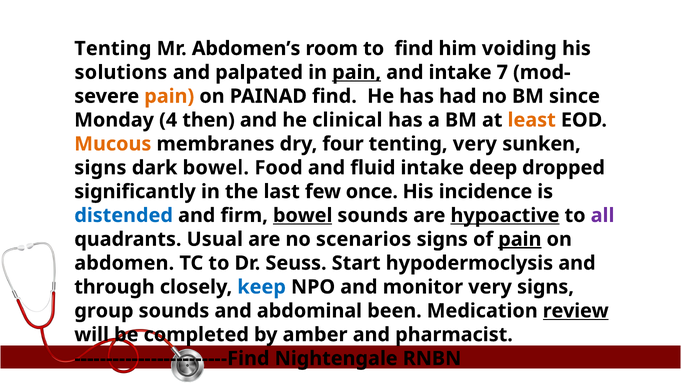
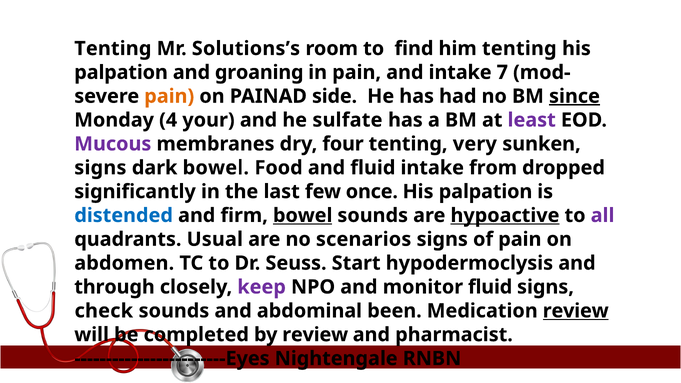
Abdomen’s: Abdomen’s -> Solutions’s (246, 49)
him voiding: voiding -> tenting (519, 49)
solutions: solutions -> palpation (121, 72)
palpated: palpated -> groaning (259, 72)
pain underline: present -> none (357, 72)
PAINAD find: find -> side (335, 96)
since underline: none -> present (574, 96)
then: then -> your (208, 120)
clinical: clinical -> sulfate (347, 120)
least colour: orange -> purple (532, 120)
Mucous colour: orange -> purple (113, 144)
deep: deep -> from (493, 168)
incidence: incidence -> palpation (486, 192)
pain underline: present -> none (520, 239)
keep colour: blue -> purple (262, 287)
monitor very: very -> fluid (490, 287)
group: group -> check (104, 311)
by amber: amber -> review (315, 335)
------------------------Find: ------------------------Find -> ------------------------Eyes (172, 359)
